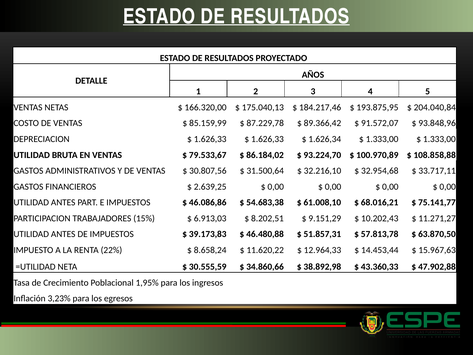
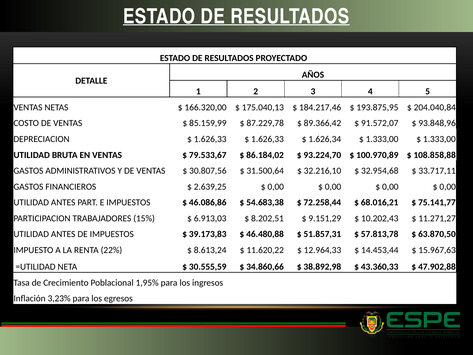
61.008,10: 61.008,10 -> 72.258,44 (322, 202)
8.658,24: 8.658,24 -> 8.613,24 (210, 250)
